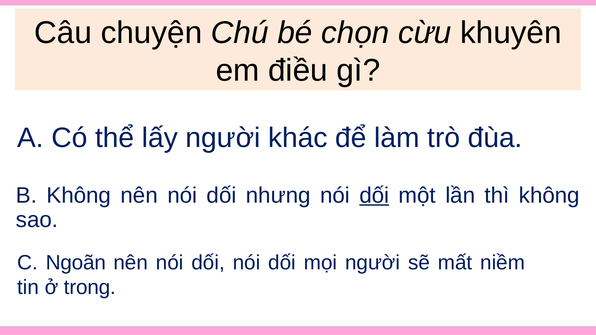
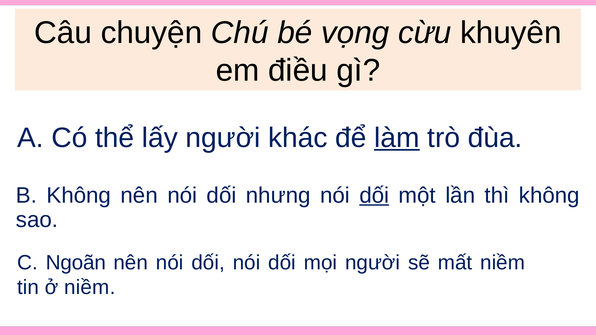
chọn: chọn -> vọng (355, 33)
làm underline: none -> present (397, 138)
ở trong: trong -> niềm (90, 288)
